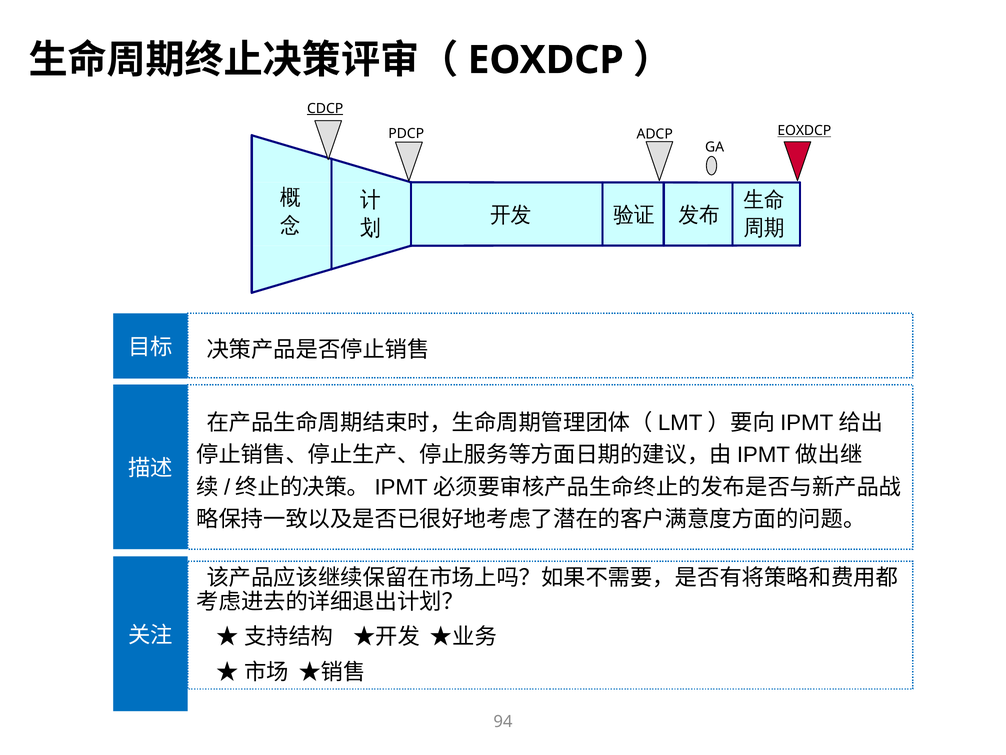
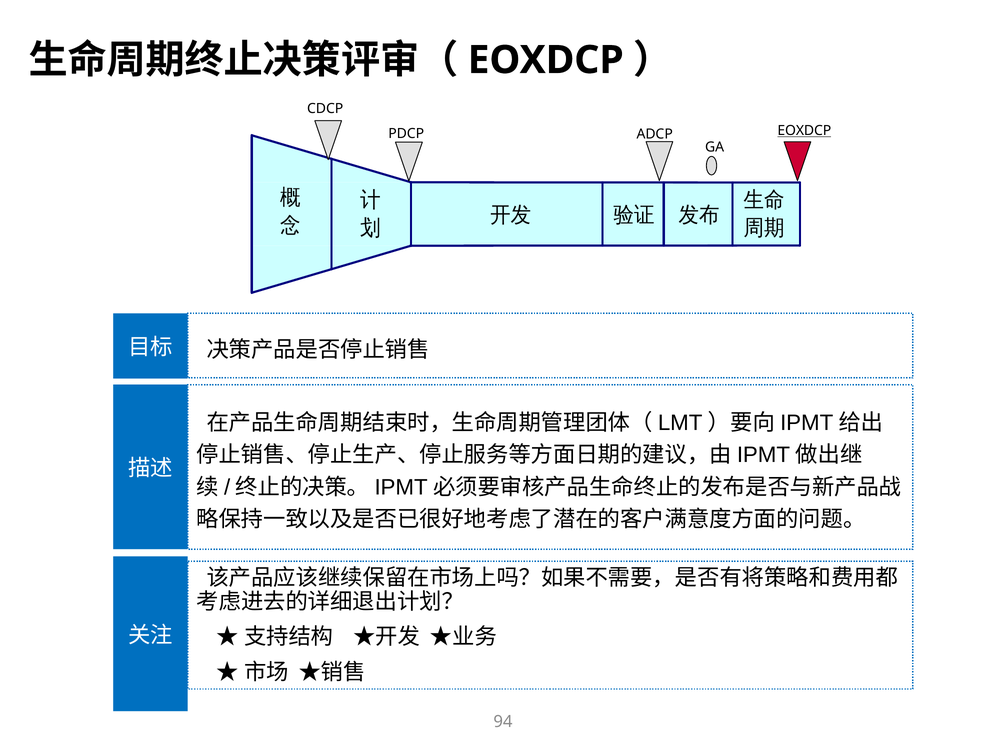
CDCP underline: present -> none (325, 109)
